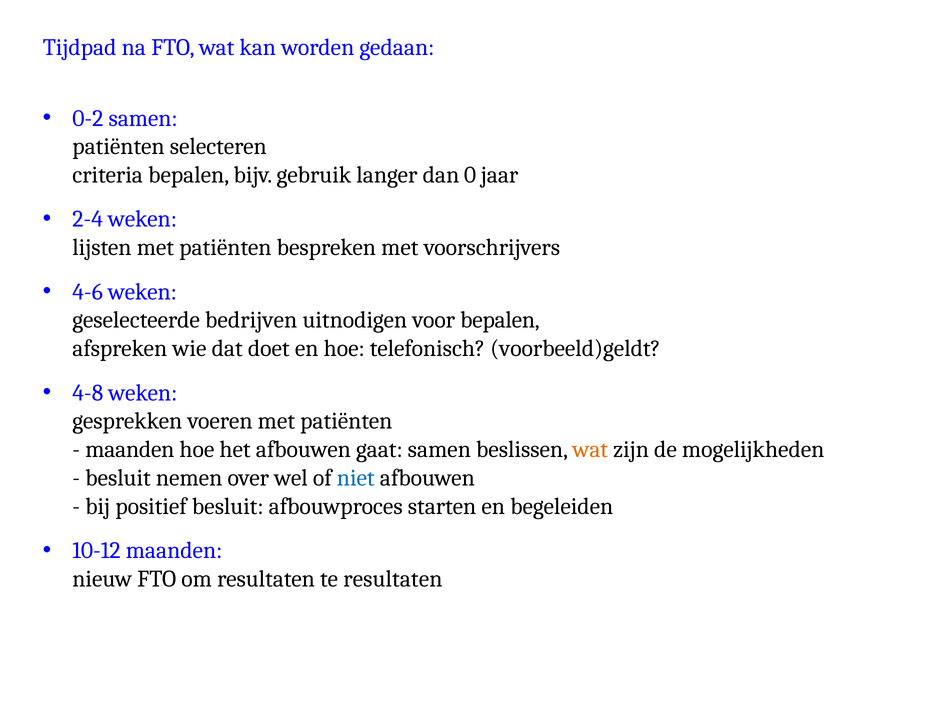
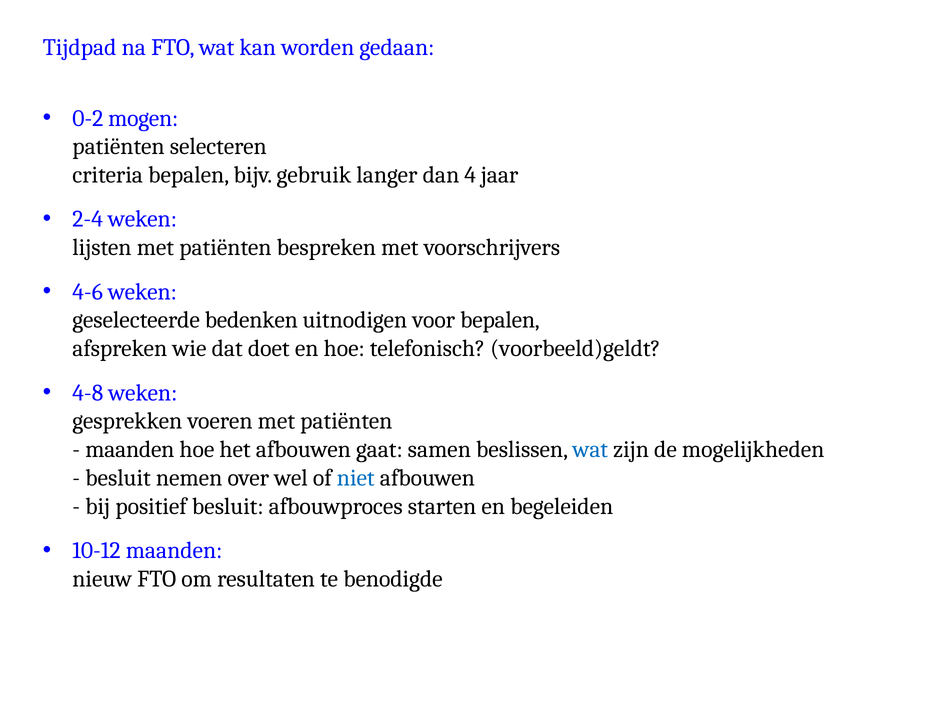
0-2 samen: samen -> mogen (143, 118)
0: 0 -> 4 (470, 175)
bedrijven: bedrijven -> bedenken (251, 320)
wat colour: orange -> blue (590, 449)
te resultaten: resultaten -> benodigde (393, 578)
